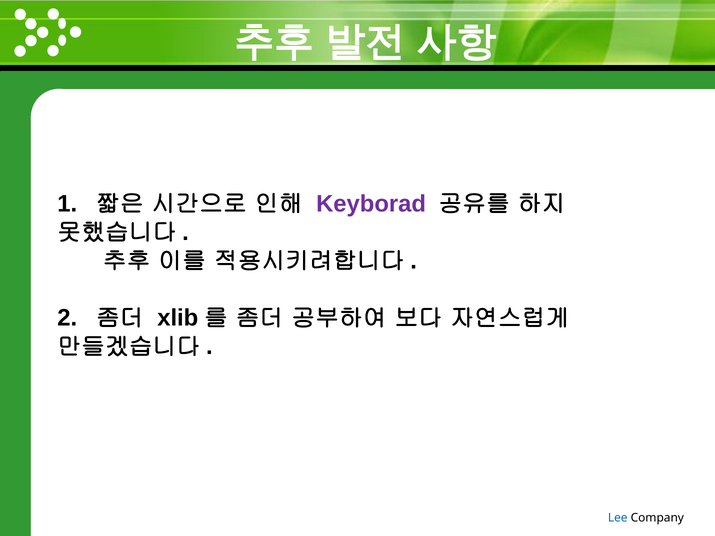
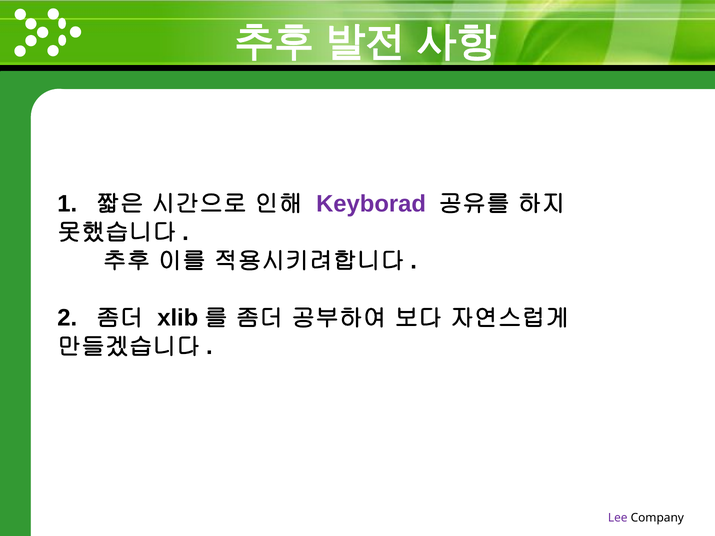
Lee colour: blue -> purple (618, 518)
